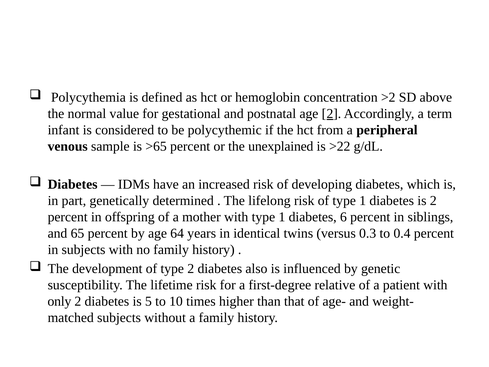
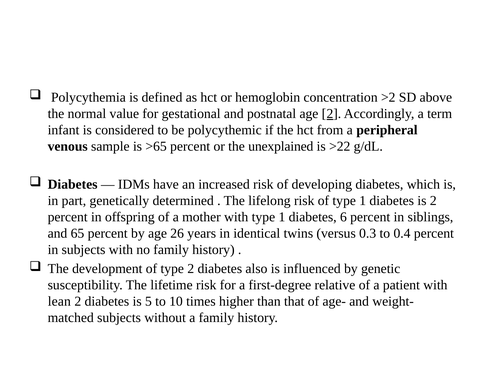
64: 64 -> 26 (177, 233)
only: only -> lean (59, 301)
